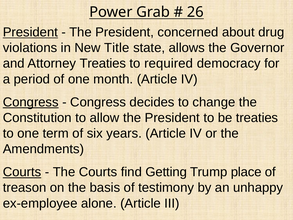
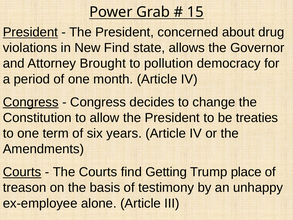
26: 26 -> 15 (195, 12)
New Title: Title -> Find (117, 48)
Attorney Treaties: Treaties -> Brought (103, 63)
required: required -> pollution (169, 63)
